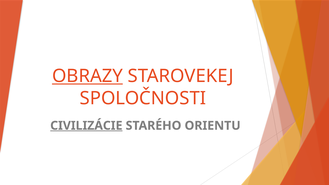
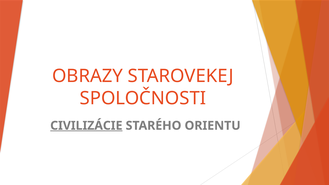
OBRAZY underline: present -> none (87, 76)
